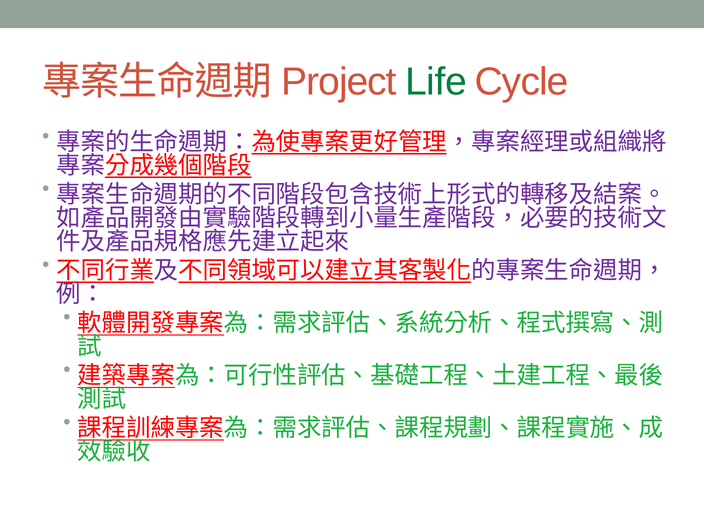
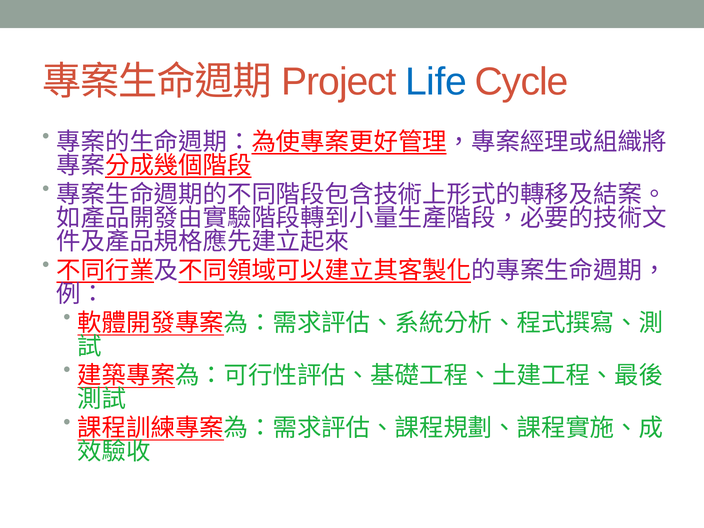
Life colour: green -> blue (436, 82)
